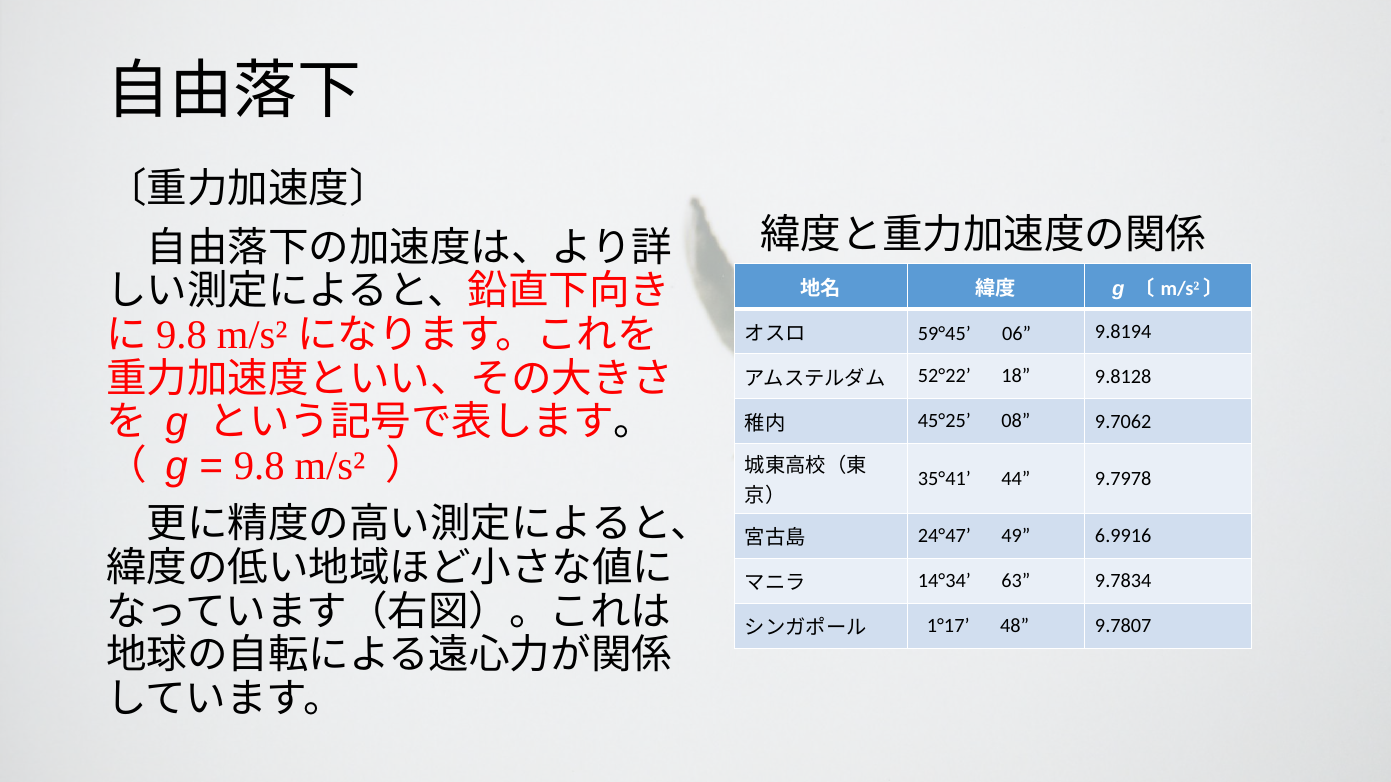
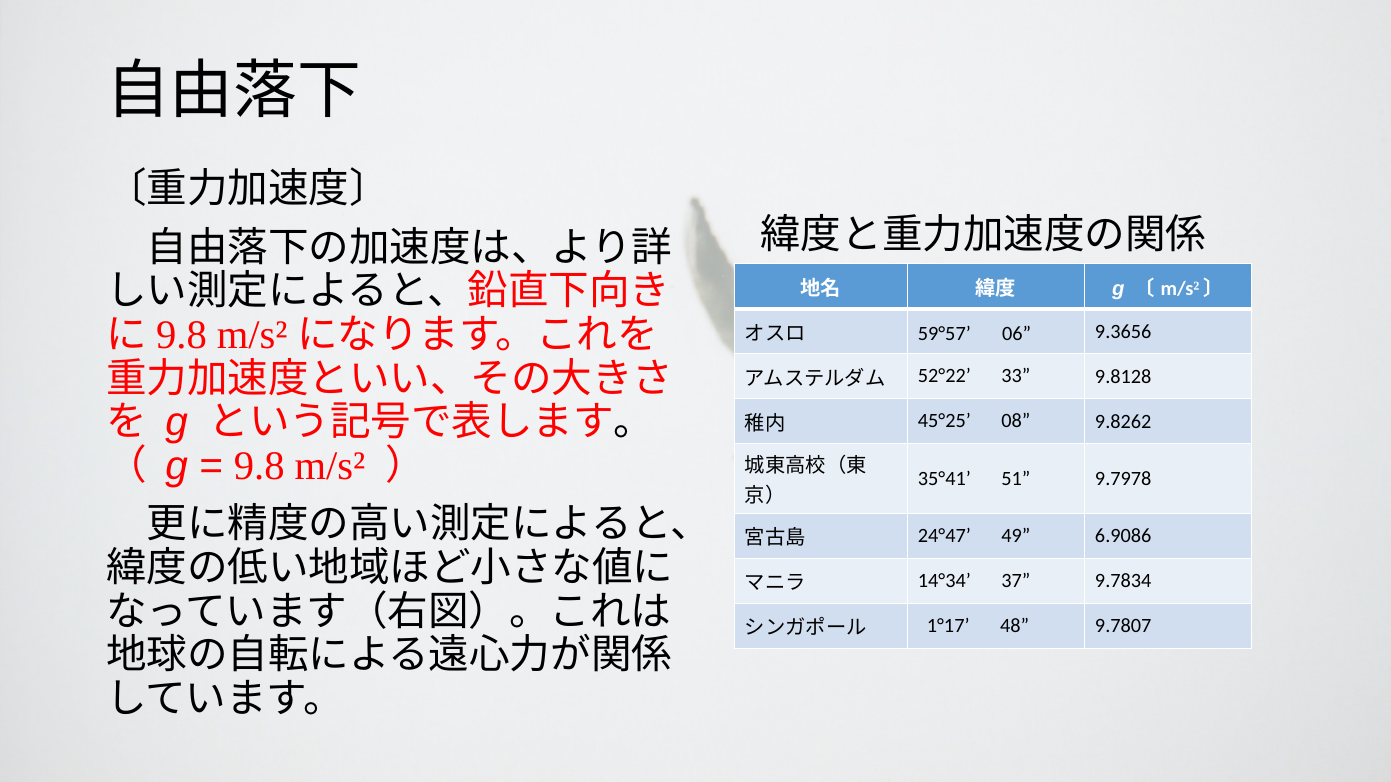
59°45: 59°45 -> 59°57 (944, 334)
9.8194: 9.8194 -> 9.3656 (1123, 332)
18: 18 -> 33 (1016, 376)
9.7062: 9.7062 -> 9.8262 (1123, 422)
44: 44 -> 51 (1016, 479)
6.9916: 6.9916 -> 6.9086 (1123, 536)
63: 63 -> 37 (1016, 581)
